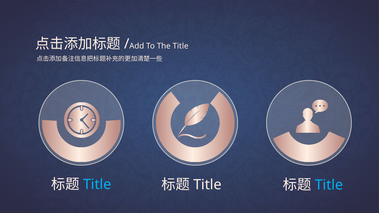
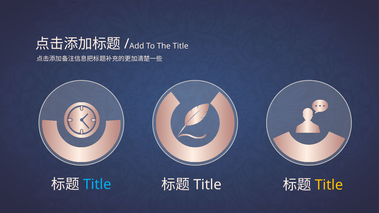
Title colour: light blue -> yellow (329, 185)
